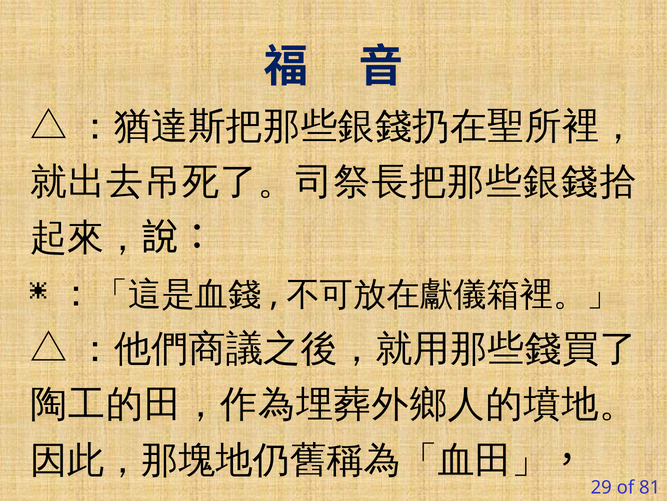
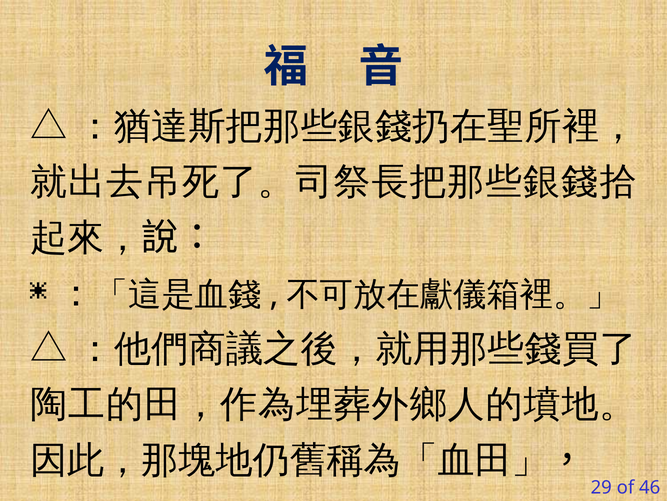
81: 81 -> 46 (650, 487)
